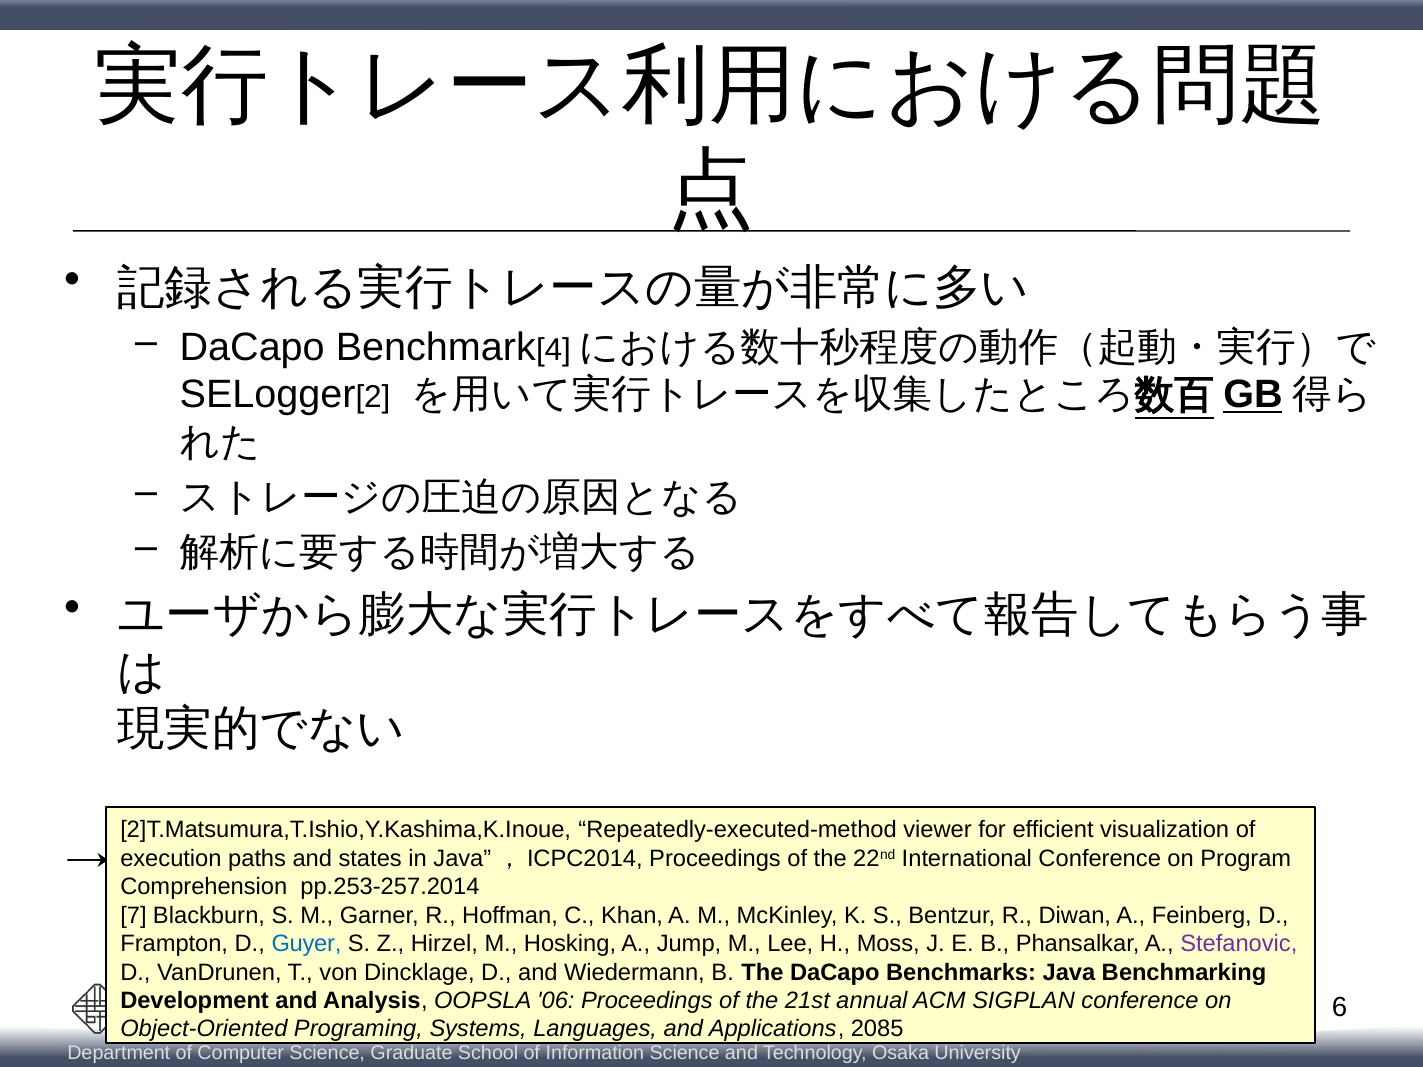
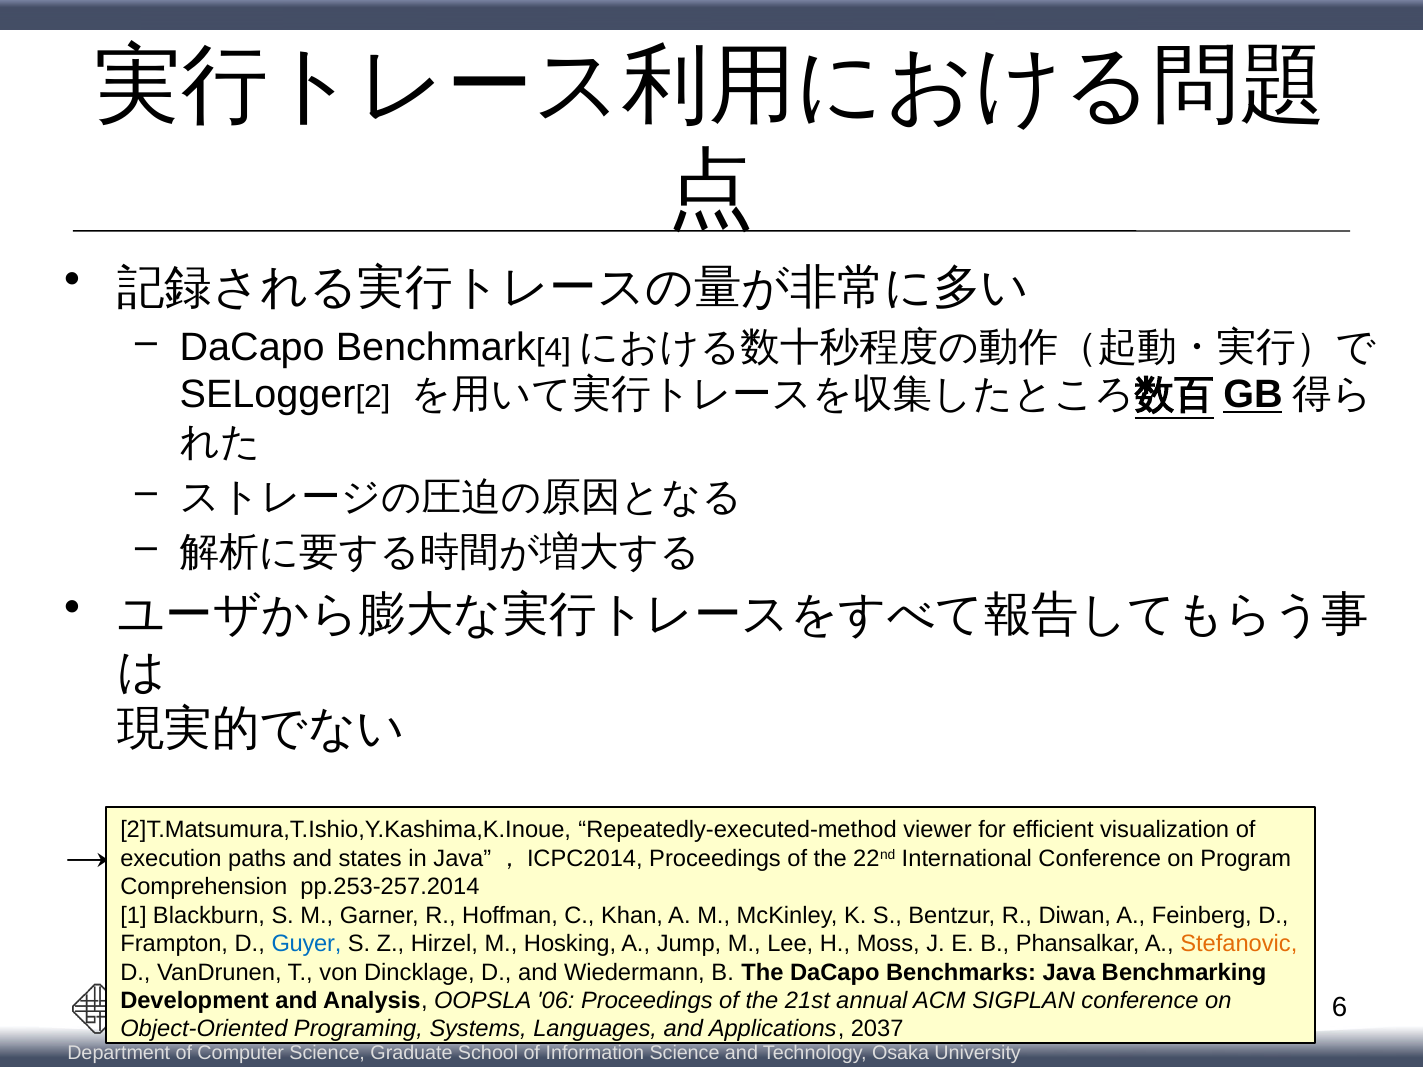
7: 7 -> 1 (133, 916)
Stefanovic colour: purple -> orange (1239, 944)
2085: 2085 -> 2037 (877, 1029)
